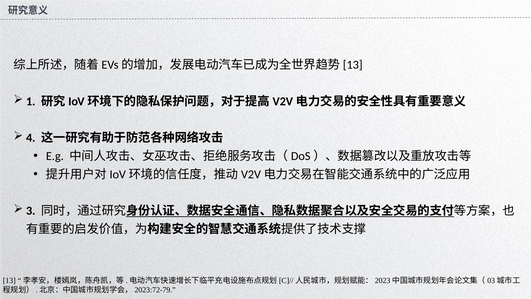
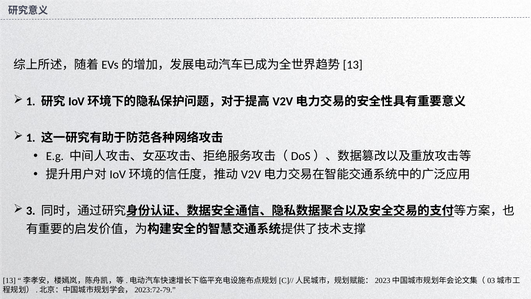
4: 4 -> 1 (31, 138)
